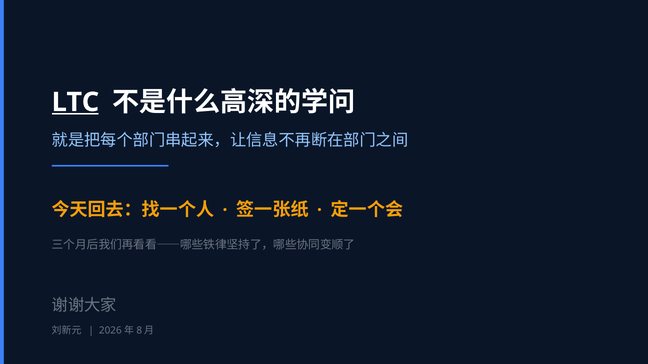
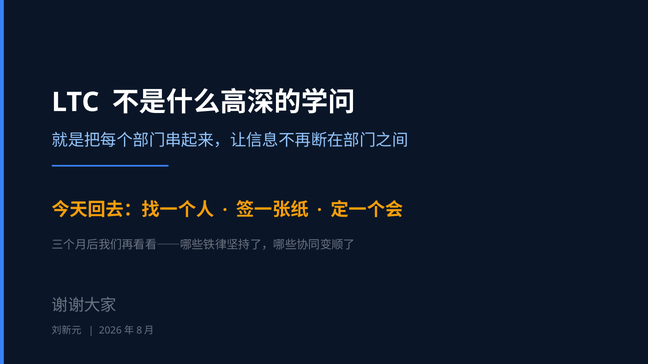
LTC underline: present -> none (75, 102)
